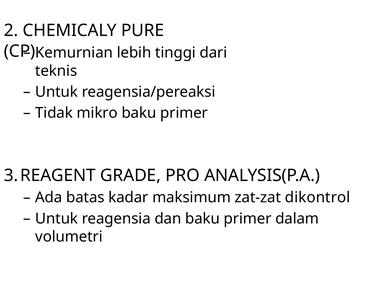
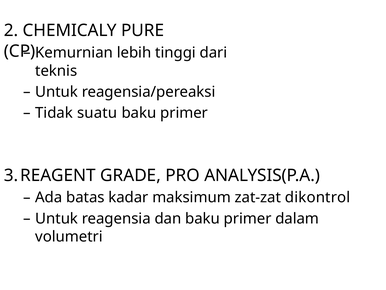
mikro: mikro -> suatu (97, 113)
